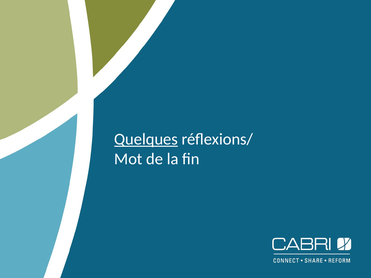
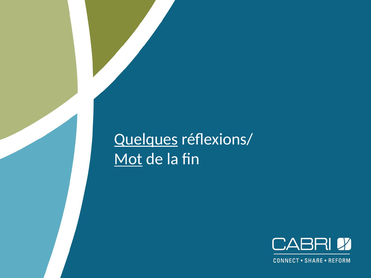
Mot underline: none -> present (128, 159)
